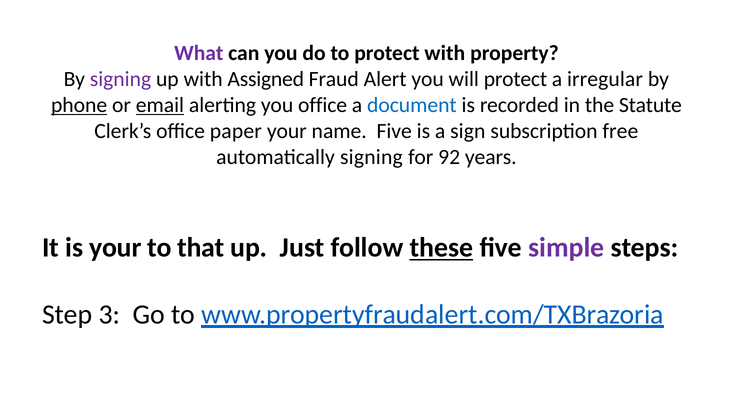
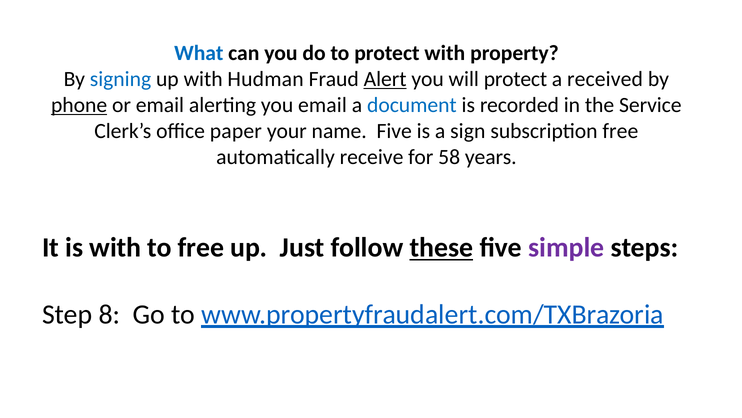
What colour: purple -> blue (199, 53)
signing colour: purple -> blue (121, 79)
Assigned: Assigned -> Hudman (266, 79)
Alert underline: none -> present (385, 79)
irregular: irregular -> received (605, 79)
email underline: present -> none (160, 105)
you office: office -> email (322, 105)
Statute: Statute -> Service (650, 105)
automatically signing: signing -> receive (372, 157)
92: 92 -> 58 (449, 157)
is your: your -> with (115, 247)
to that: that -> free (201, 247)
3: 3 -> 8 (109, 314)
